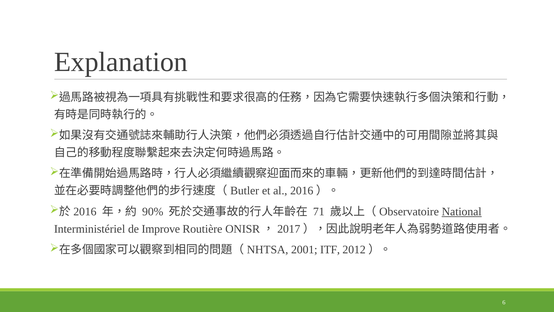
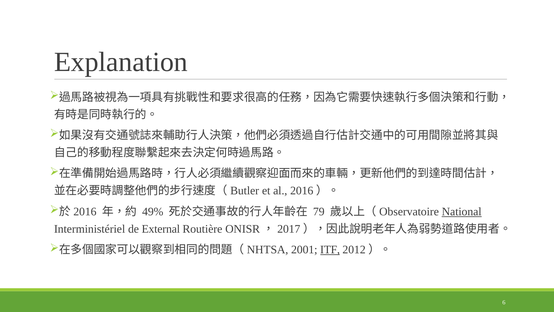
90%: 90% -> 49% (153, 211)
71: 71 -> 79 (319, 211)
Improve: Improve -> External (161, 229)
ITF underline: none -> present (330, 249)
